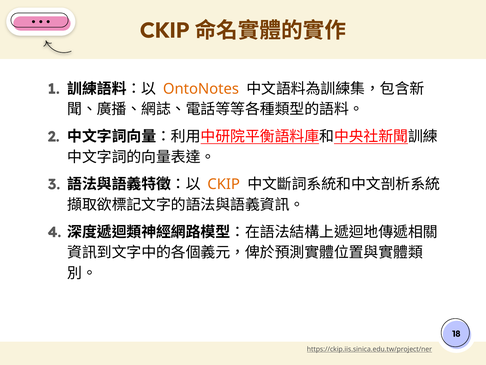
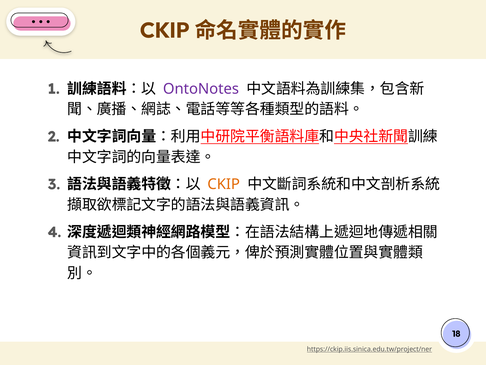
OntoNotes colour: orange -> purple (201, 89)
